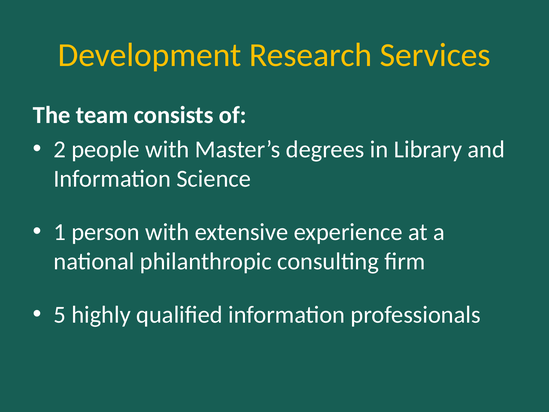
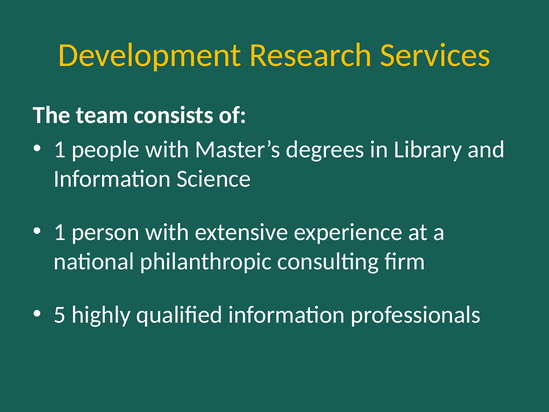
2: 2 -> 1 (60, 149)
